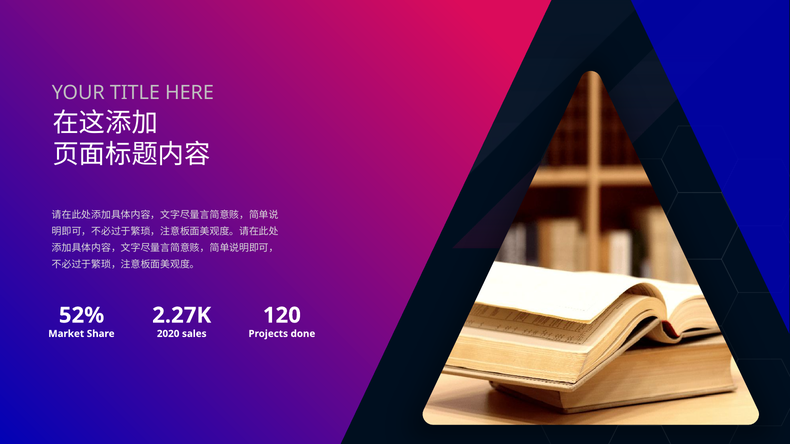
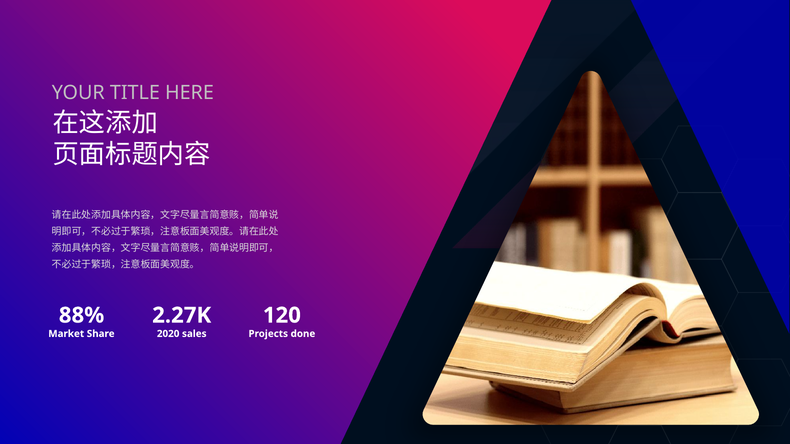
52%: 52% -> 88% (82, 316)
